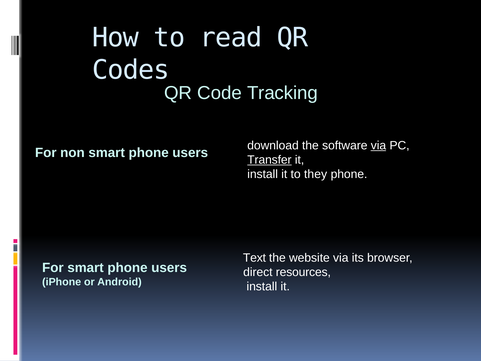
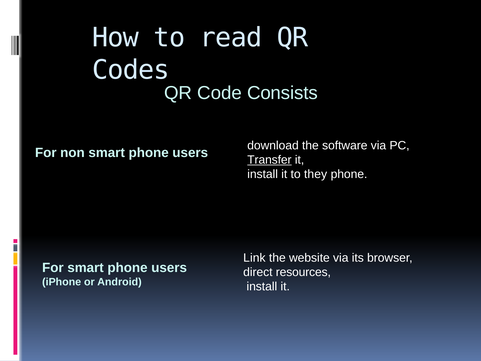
Tracking: Tracking -> Consists (282, 93)
via underline: present -> none (378, 145)
Text: Text -> Link (254, 258)
